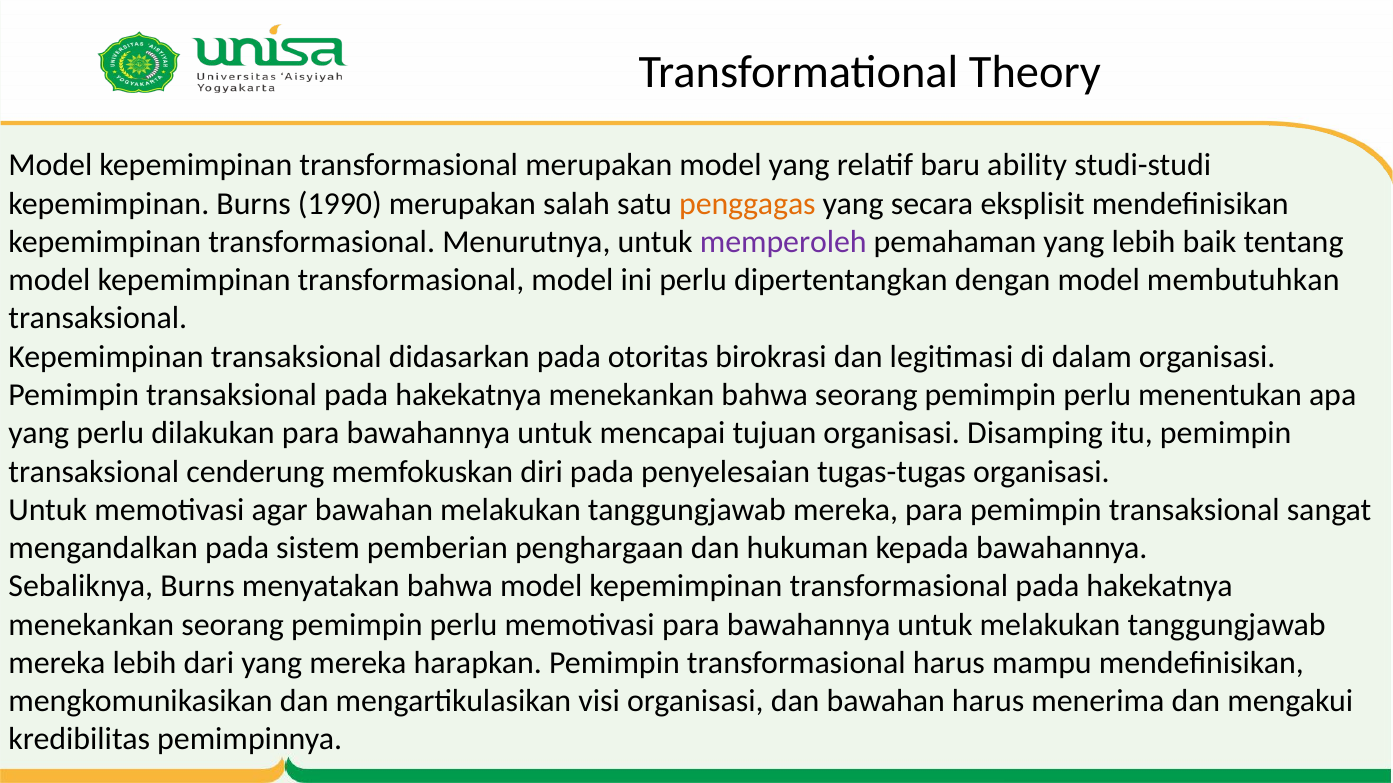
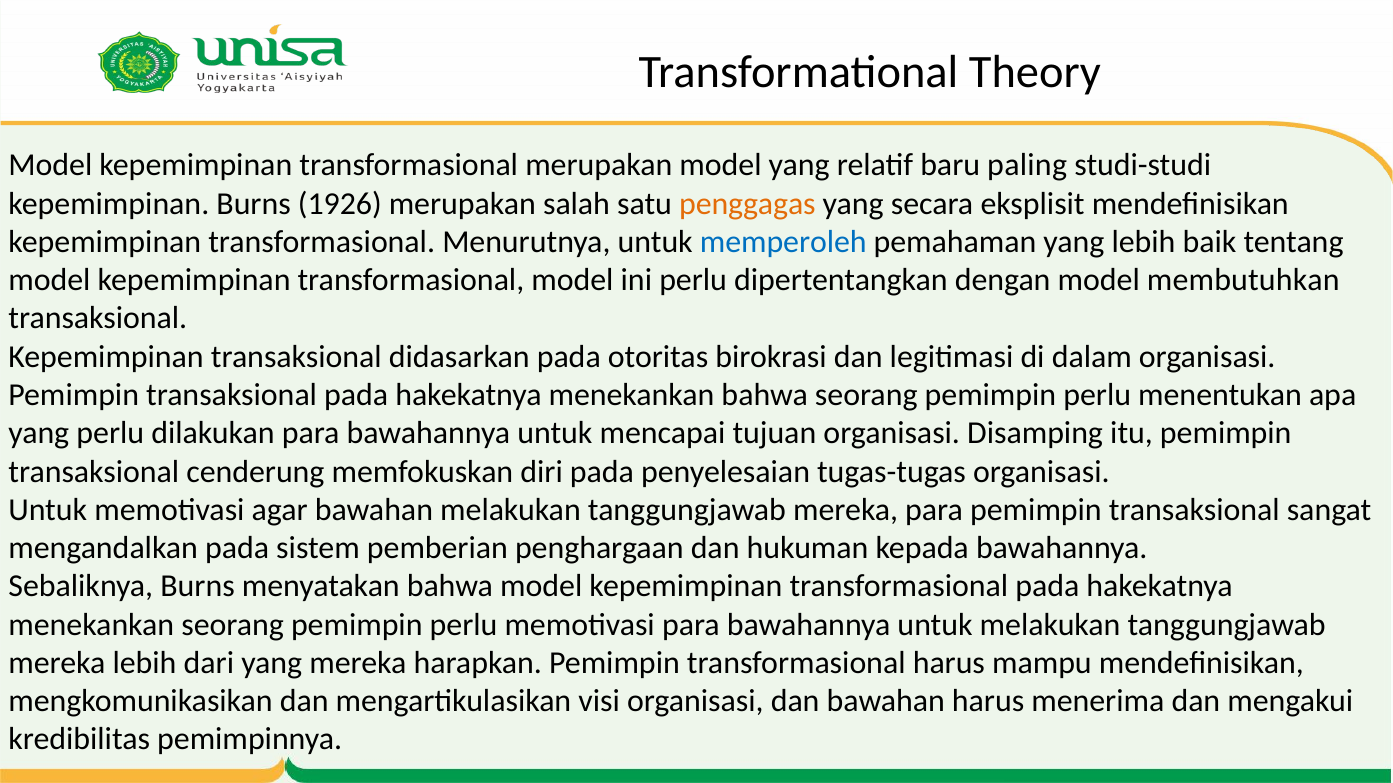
ability: ability -> paling (1027, 166)
1990: 1990 -> 1926 (340, 204)
memperoleh colour: purple -> blue (783, 242)
